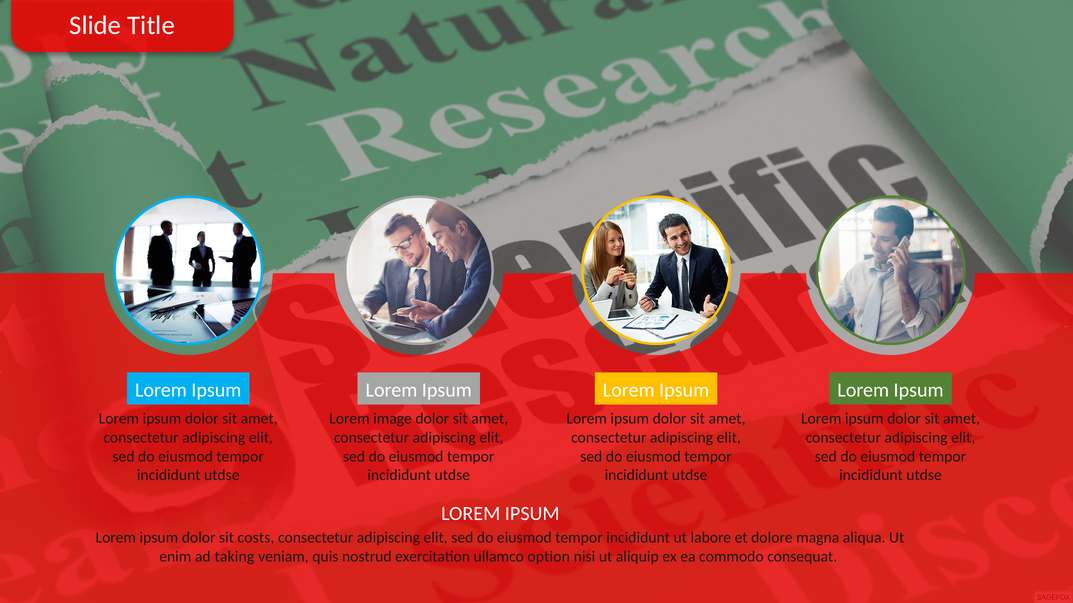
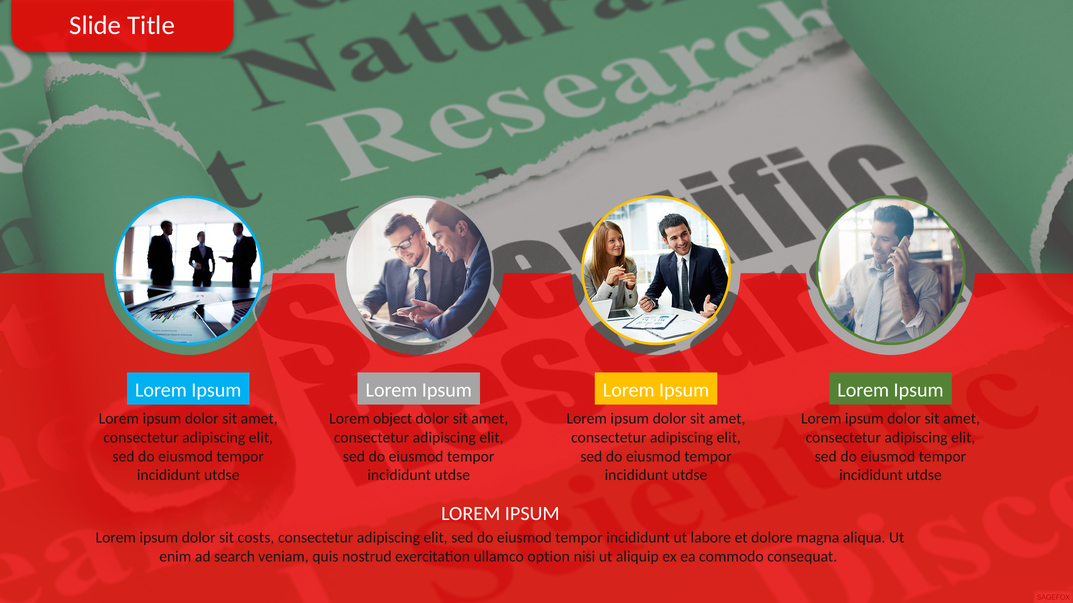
image: image -> object (393, 419)
taking: taking -> search (235, 557)
